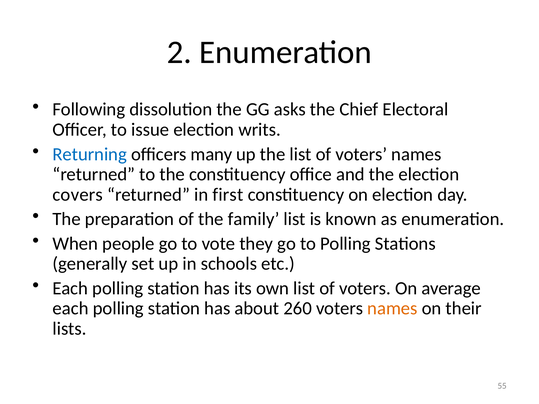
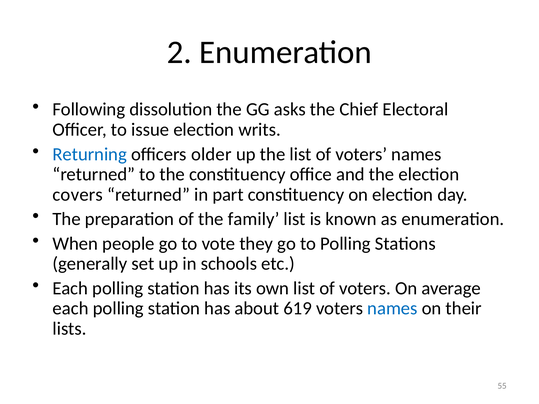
many: many -> older (211, 154)
first: first -> part (228, 195)
260: 260 -> 619 (298, 309)
names colour: orange -> blue (392, 309)
